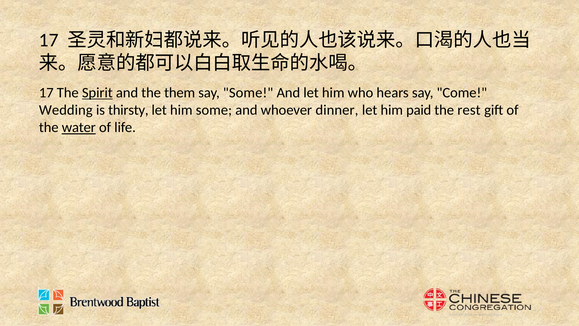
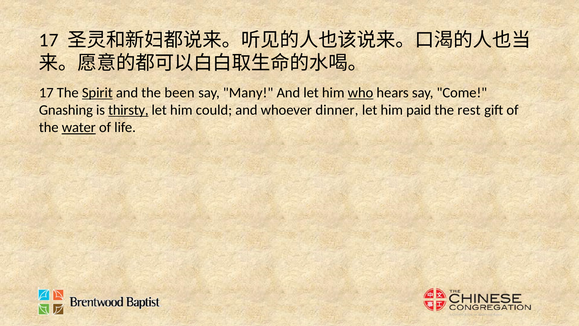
them: them -> been (180, 93)
say Some: Some -> Many (248, 93)
who underline: none -> present (360, 93)
Wedding: Wedding -> Gnashing (66, 110)
thirsty underline: none -> present (128, 110)
him some: some -> could (214, 110)
